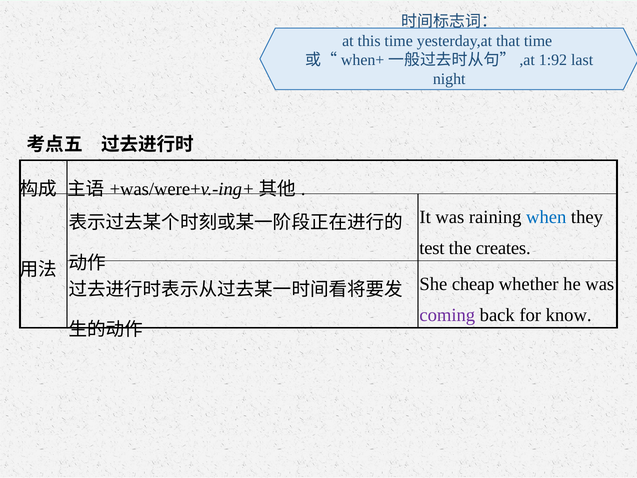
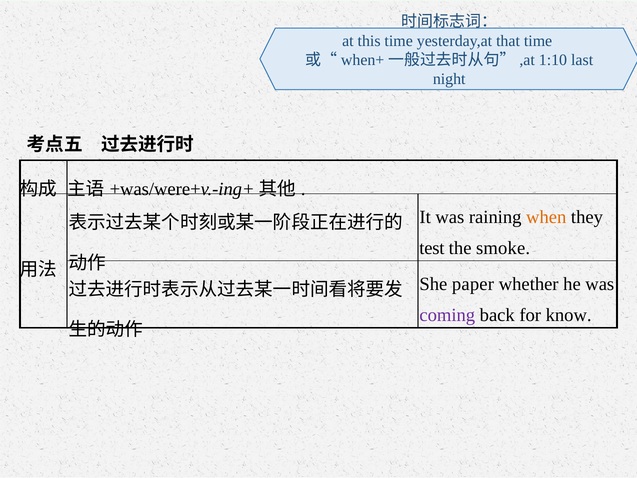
1:92: 1:92 -> 1:10 (553, 60)
when colour: blue -> orange (546, 217)
creates: creates -> smoke (503, 248)
cheap: cheap -> paper (473, 284)
